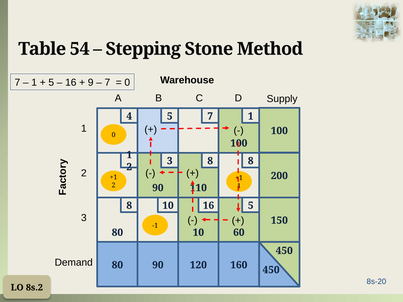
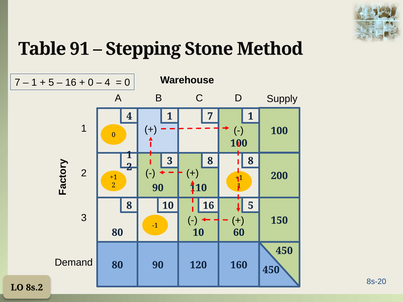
54: 54 -> 91 (80, 49)
9: 9 -> 0 (91, 83)
7: 7 -> 4 (107, 83)
4 5: 5 -> 1 (170, 116)
